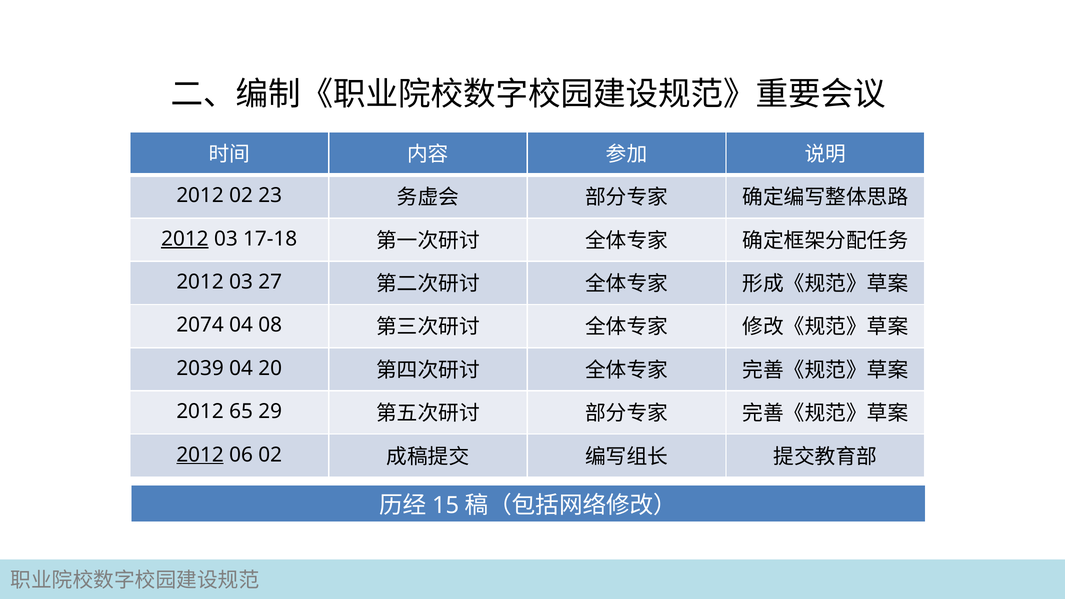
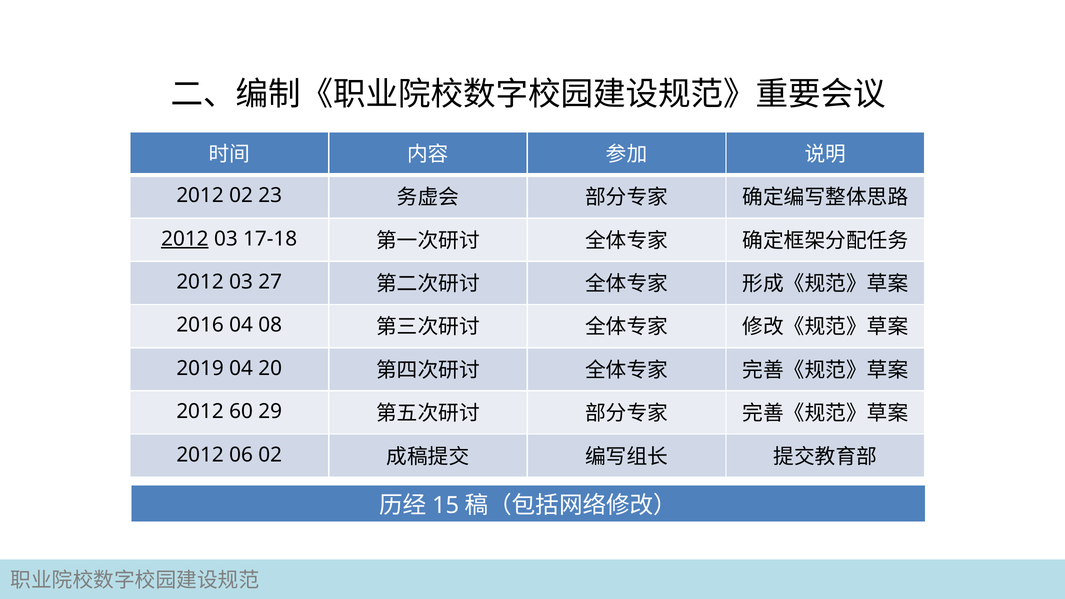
2074: 2074 -> 2016 (200, 325)
2039: 2039 -> 2019 (200, 368)
65: 65 -> 60 (241, 412)
2012 underline: present -> none (200, 455)
